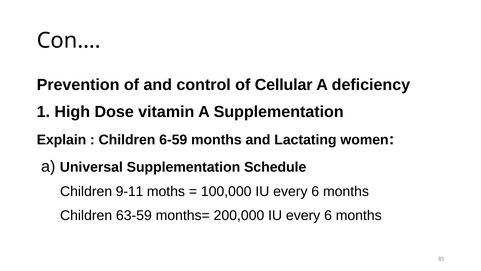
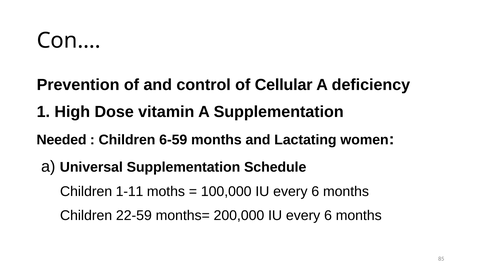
Explain: Explain -> Needed (62, 140)
9-11: 9-11 -> 1-11 (130, 191)
63-59: 63-59 -> 22-59 (134, 215)
